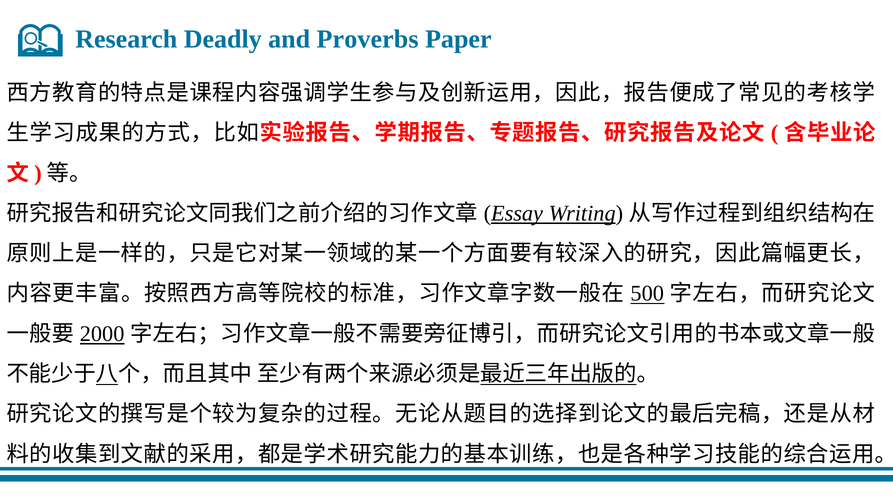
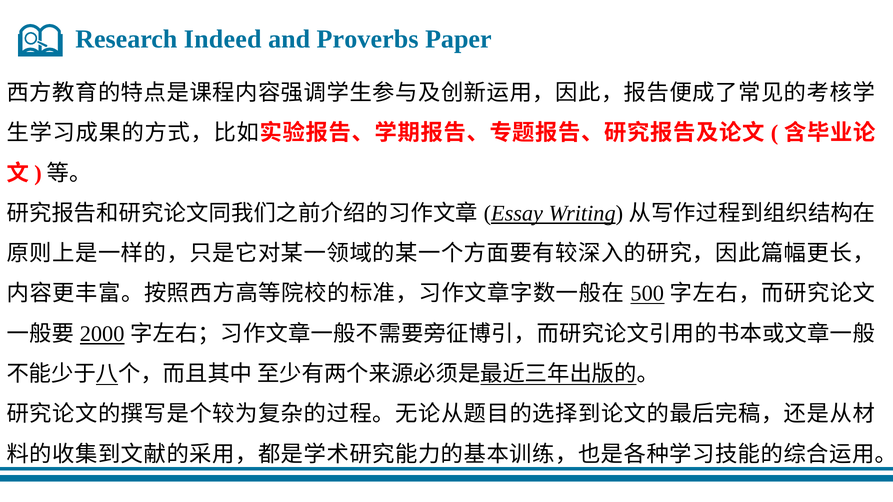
Deadly: Deadly -> Indeed (223, 39)
